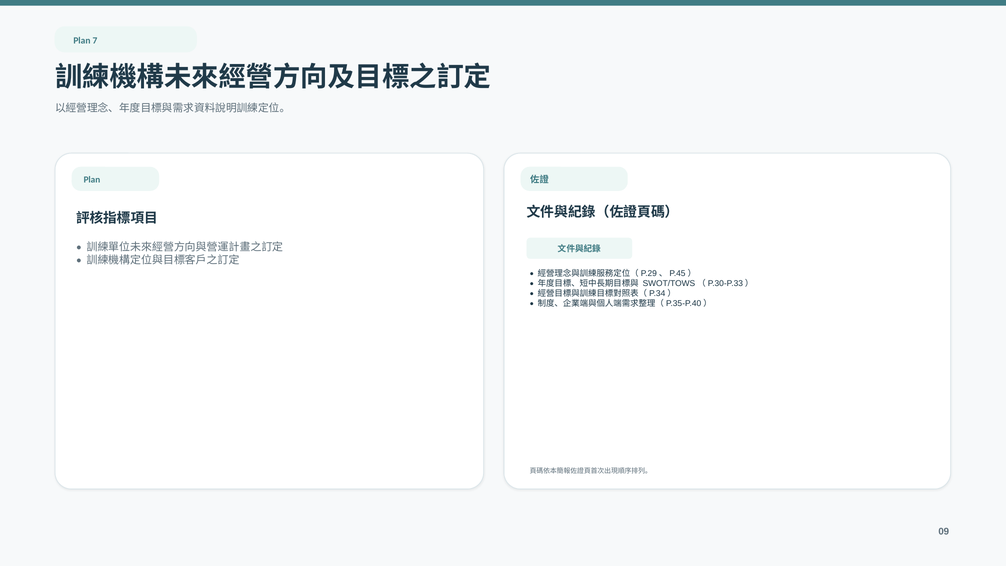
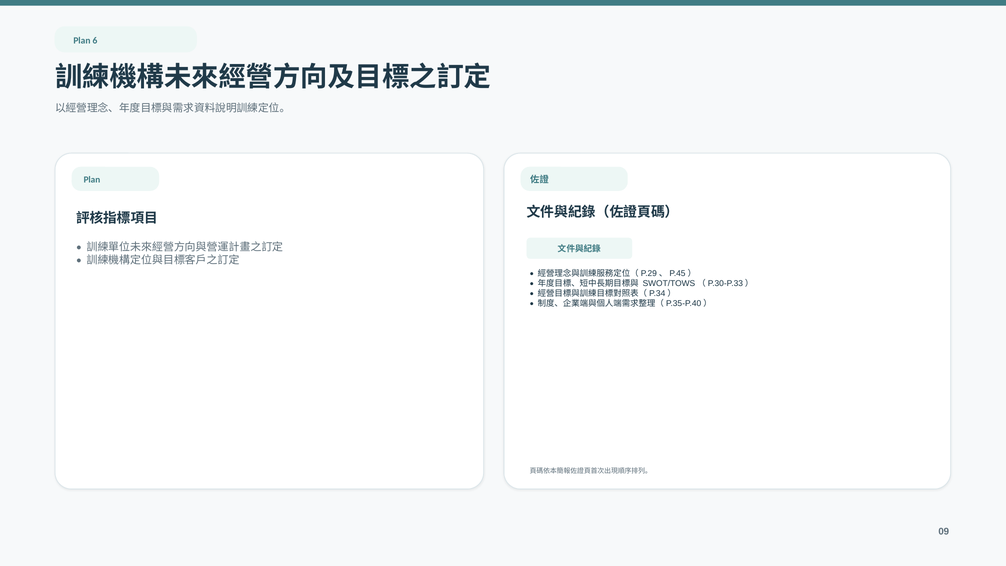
7: 7 -> 6 (95, 41)
